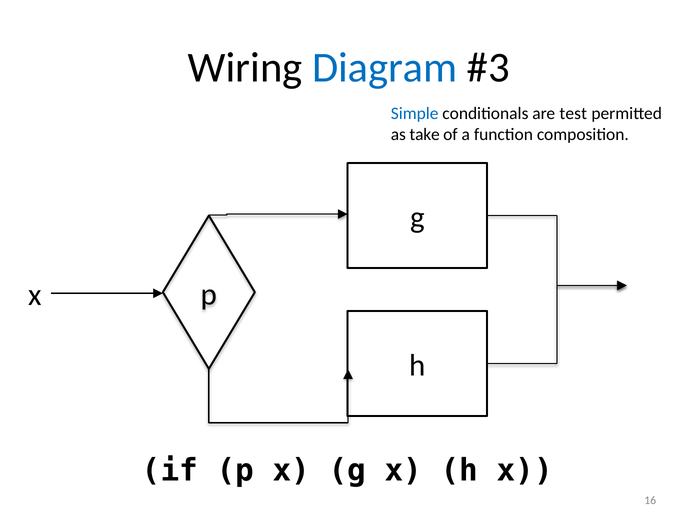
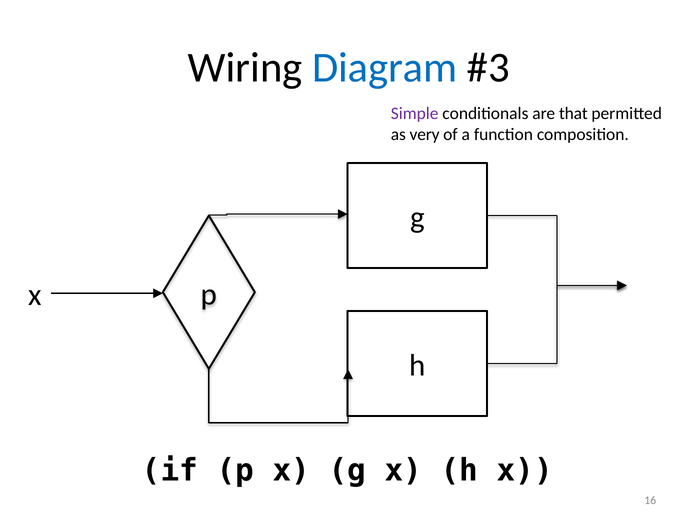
Simple colour: blue -> purple (415, 113)
test: test -> that (573, 113)
take: take -> very (425, 134)
